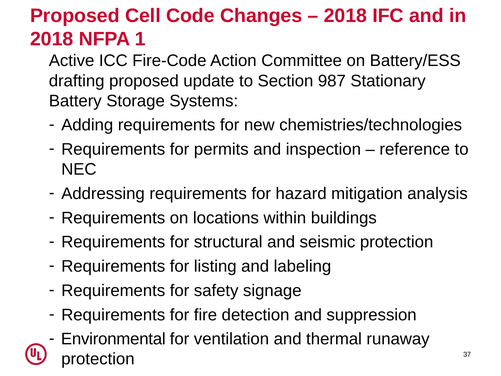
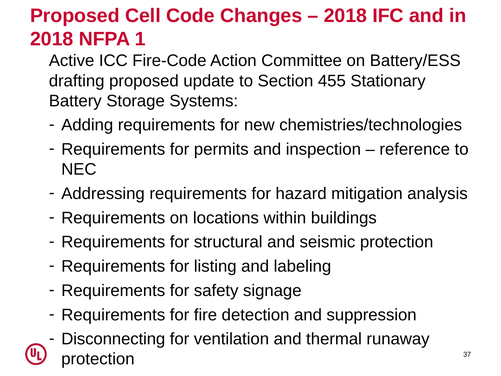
987: 987 -> 455 (332, 81)
Environmental: Environmental -> Disconnecting (113, 339)
